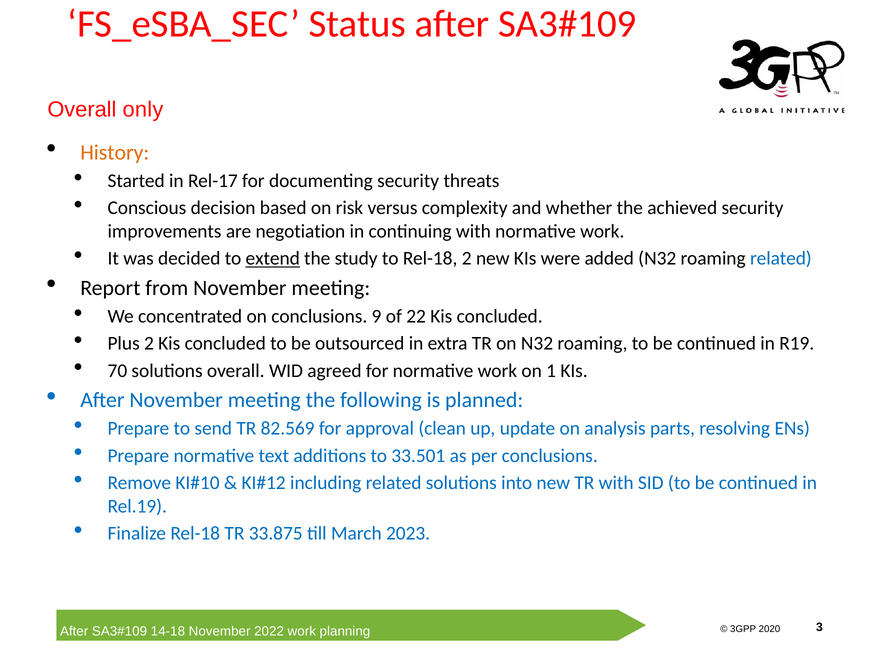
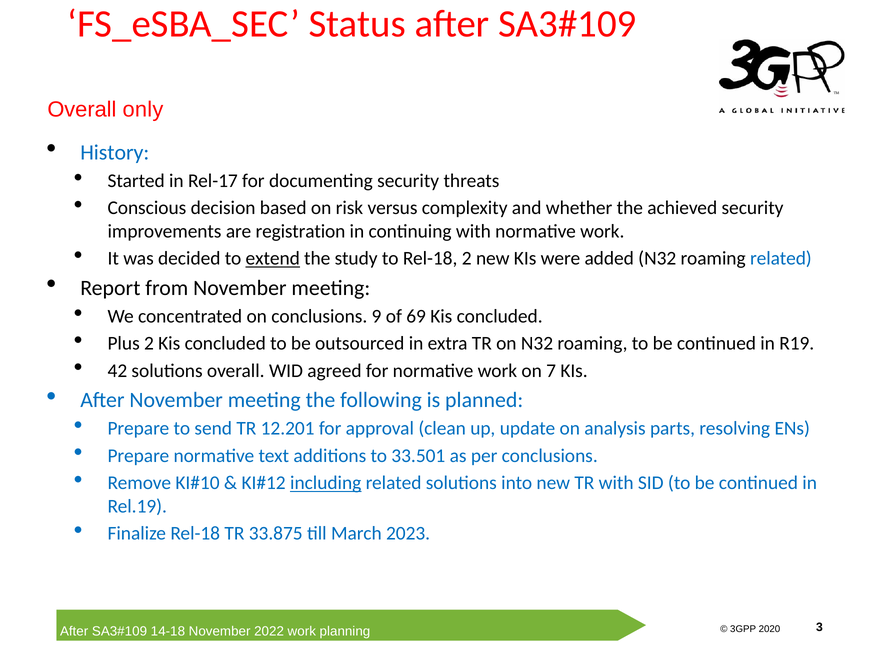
History colour: orange -> blue (115, 152)
negotiation: negotiation -> registration (300, 231)
22: 22 -> 69 (416, 316)
70: 70 -> 42 (117, 370)
1: 1 -> 7 (551, 370)
82.569: 82.569 -> 12.201 (288, 428)
including underline: none -> present (326, 483)
